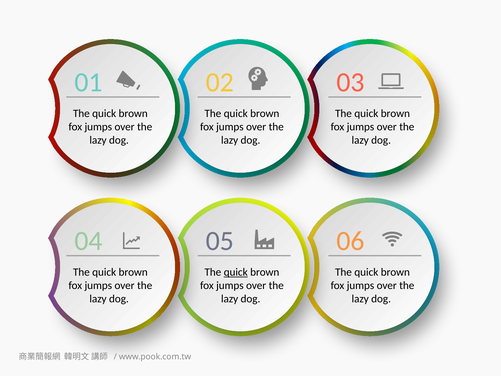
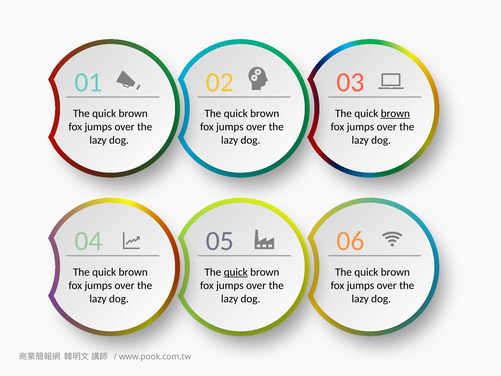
brown underline: none -> present (395, 113)
